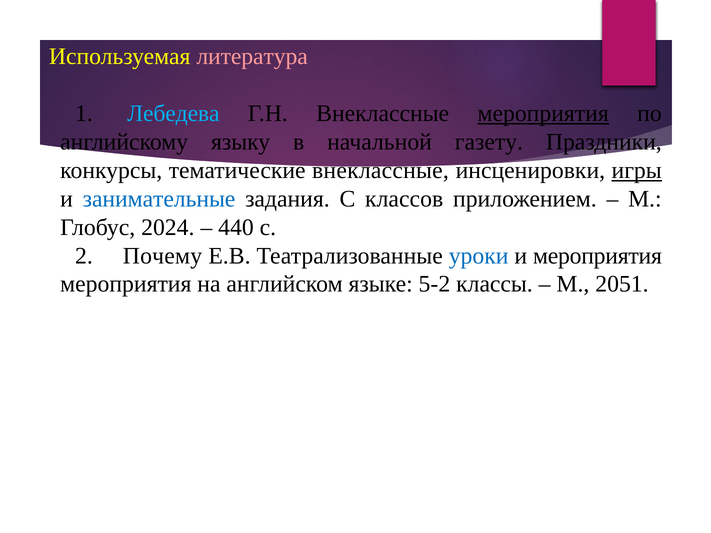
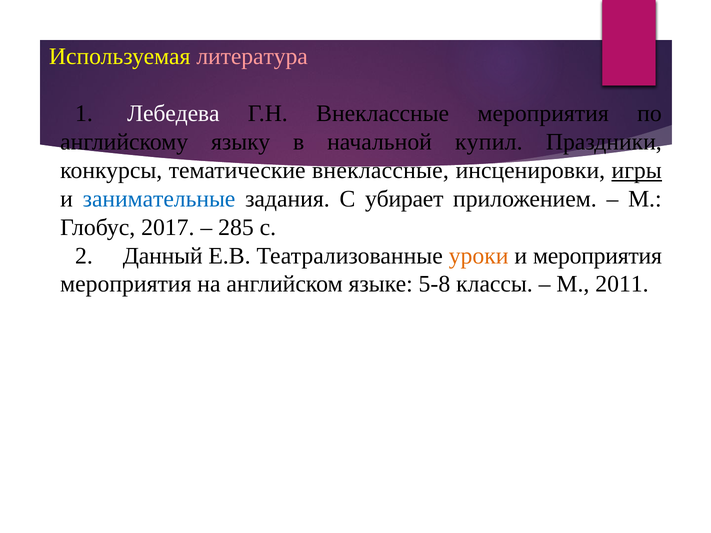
Лебедева colour: light blue -> white (173, 114)
мероприятия underline: present -> none (543, 114)
газету: газету -> купил (489, 142)
классов: классов -> убирает (404, 199)
2024: 2024 -> 2017 (168, 227)
440: 440 -> 285 (236, 227)
Почему: Почему -> Данный (163, 256)
уроки colour: blue -> orange (479, 256)
5-2: 5-2 -> 5-8 (434, 284)
2051: 2051 -> 2011 (622, 284)
